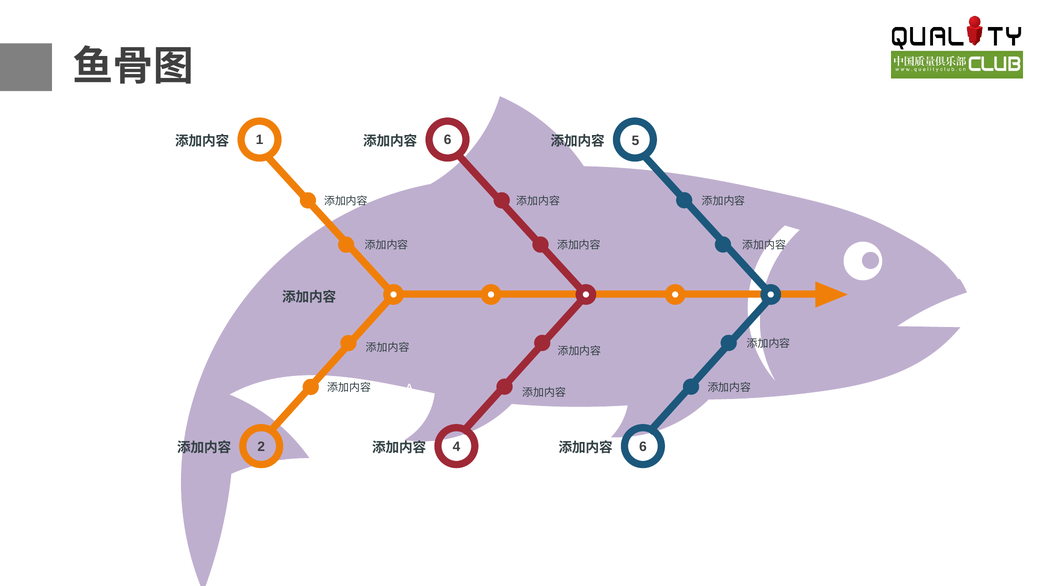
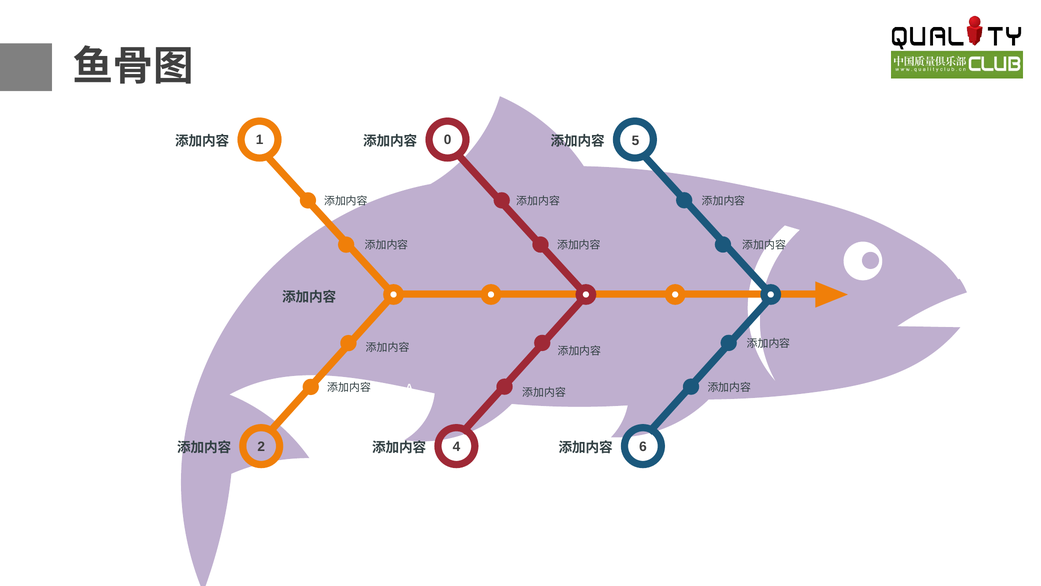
6: 6 -> 0 (448, 140)
